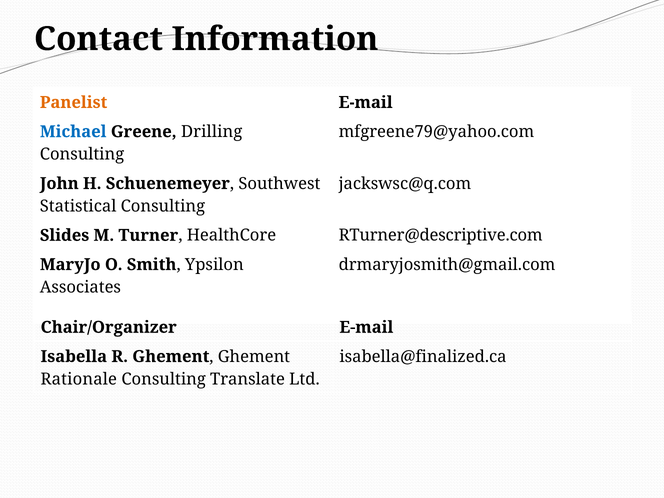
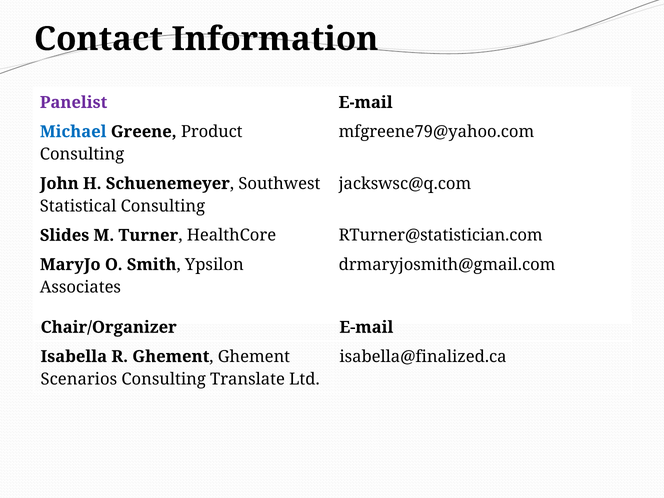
Panelist colour: orange -> purple (74, 102)
Drilling: Drilling -> Product (212, 132)
RTurner@descriptive.com: RTurner@descriptive.com -> RTurner@statistician.com (441, 235)
Rationale: Rationale -> Scenarios (79, 379)
